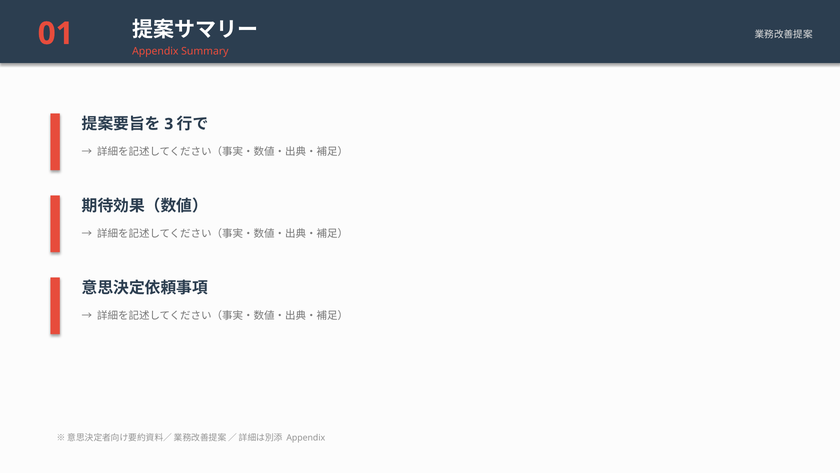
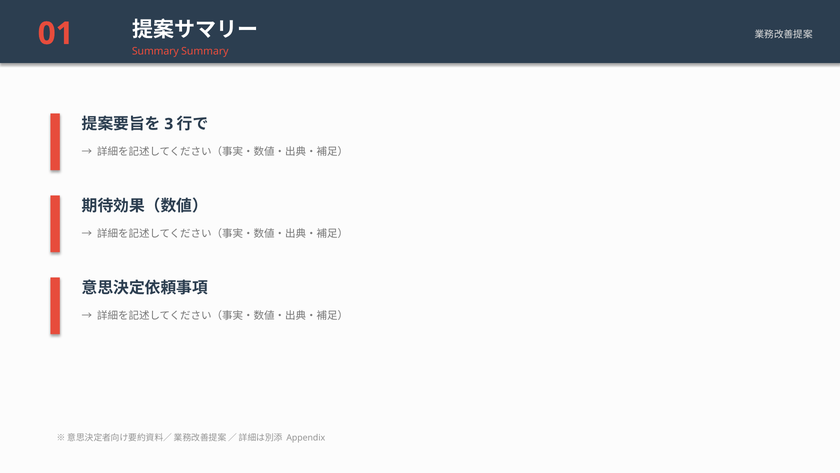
Appendix: Appendix -> Summary (155, 51)
